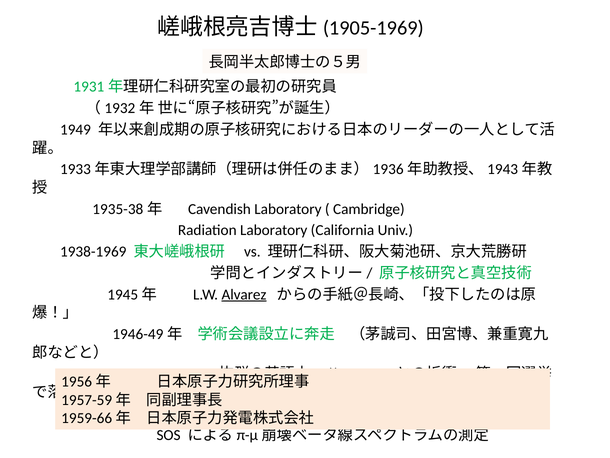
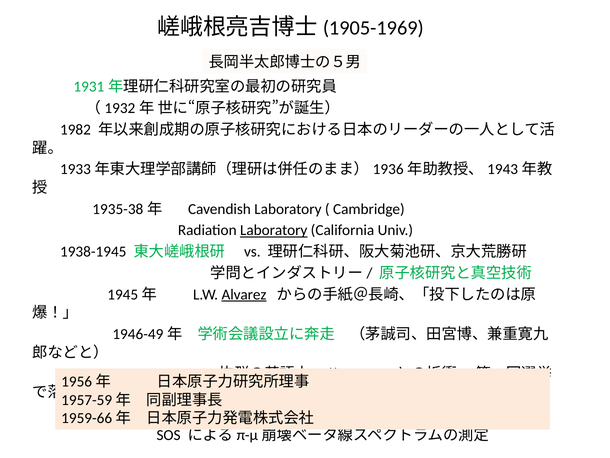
1949: 1949 -> 1982 (75, 130)
Laboratory underline: none -> present (274, 230)
1938-1969: 1938-1969 -> 1938-1945 (93, 252)
